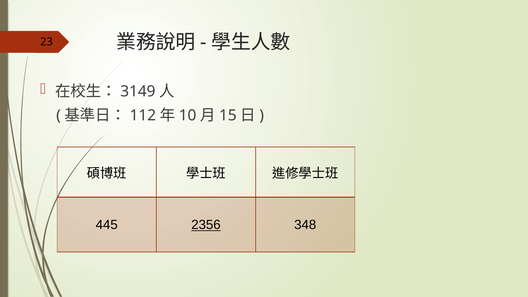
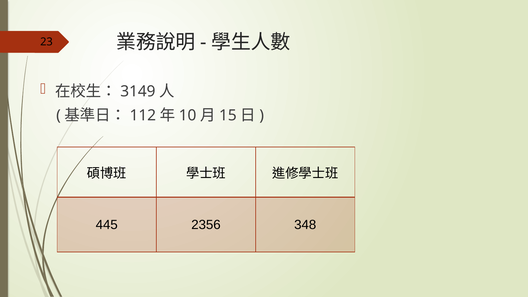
2356 underline: present -> none (206, 225)
